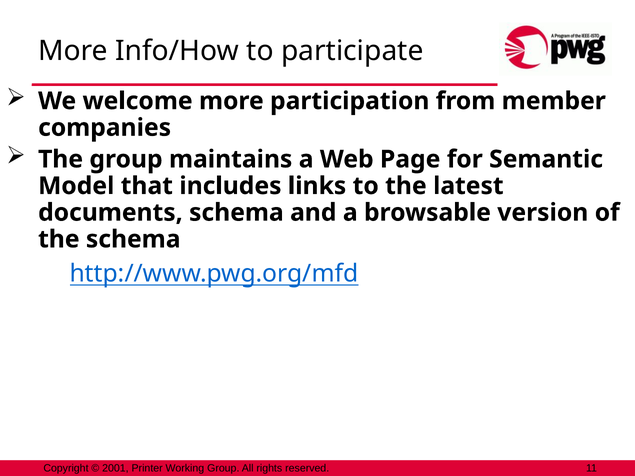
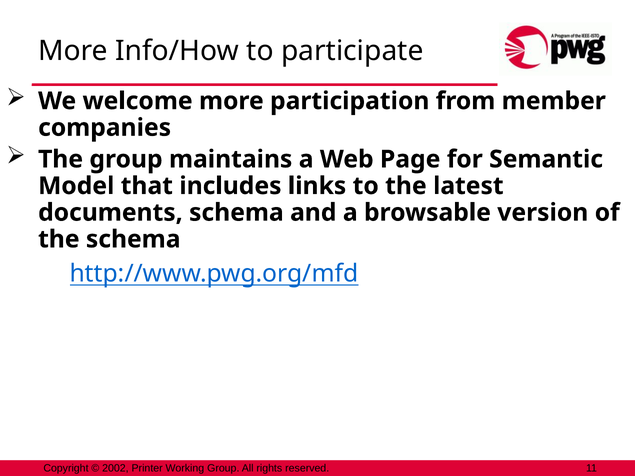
2001: 2001 -> 2002 (115, 469)
